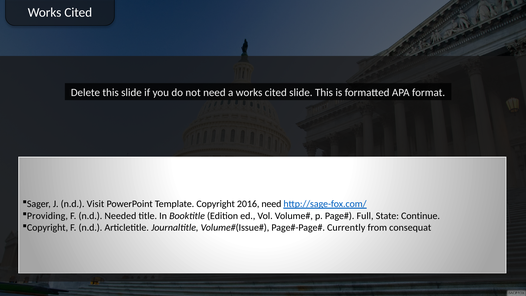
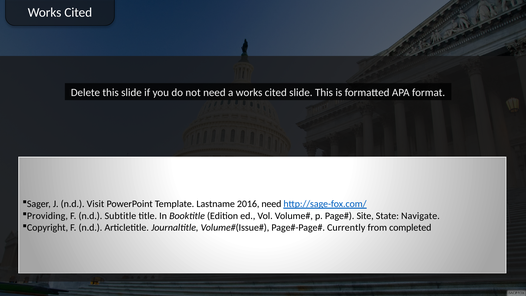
Template Copyright: Copyright -> Lastname (216, 204)
Needed: Needed -> Subtitle (120, 216)
Full: Full -> Site (365, 216)
Continue: Continue -> Navigate (420, 216)
consequat: consequat -> completed (410, 228)
